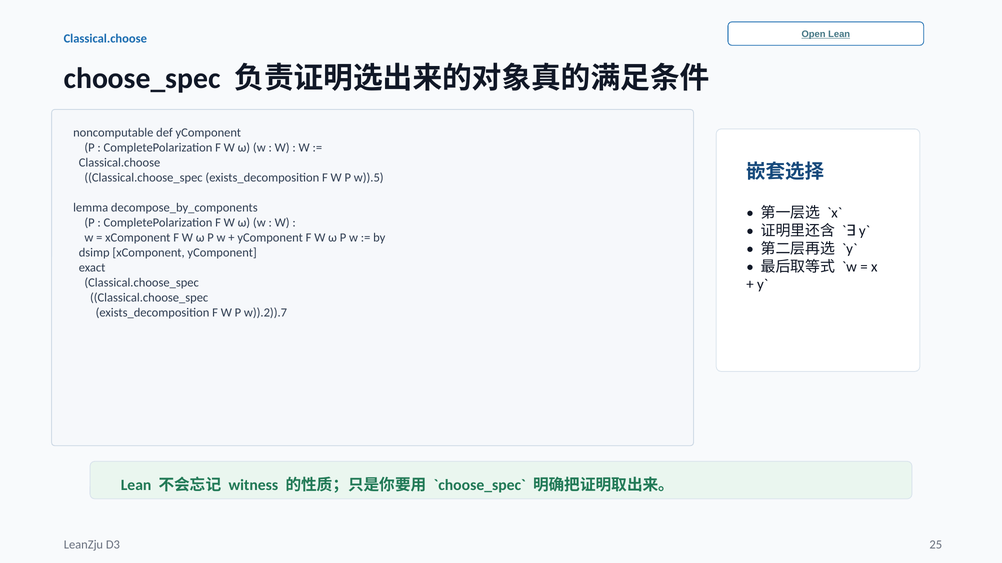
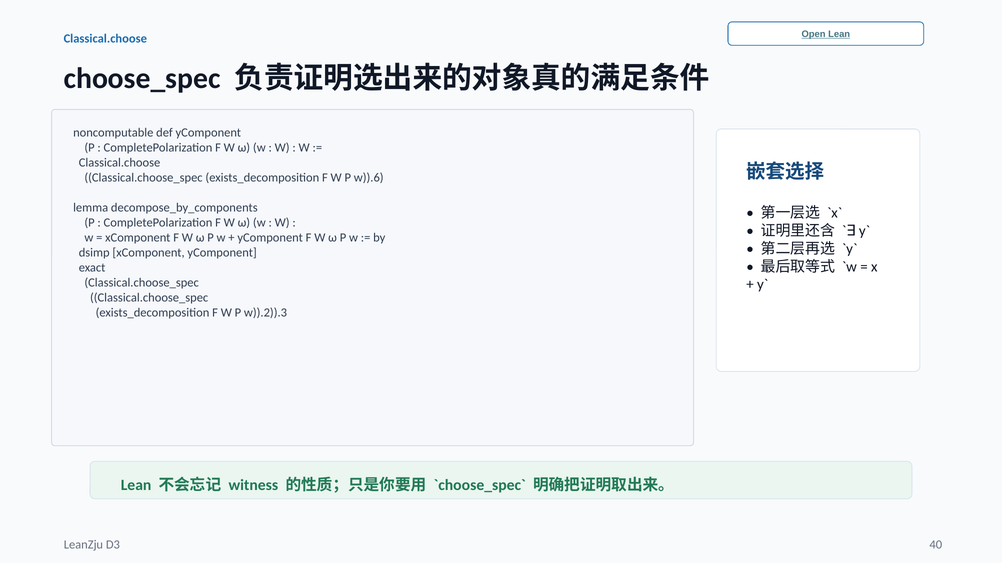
w)).5: w)).5 -> w)).6 (369, 178)
w)).2)).7: w)).2)).7 -> w)).2)).3 (266, 313)
25: 25 -> 40 (936, 545)
